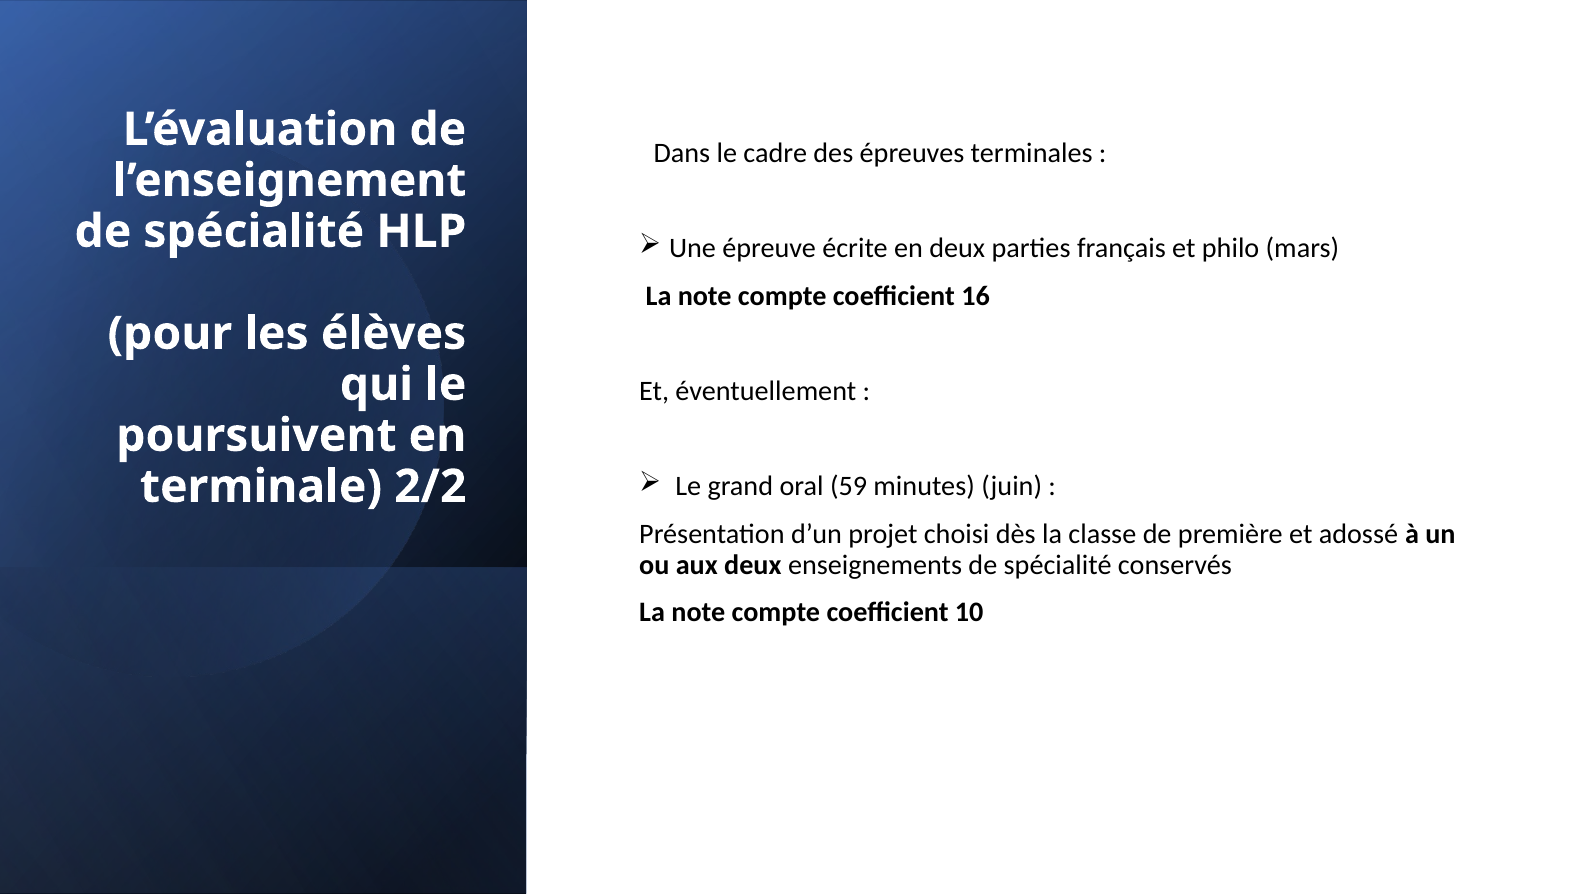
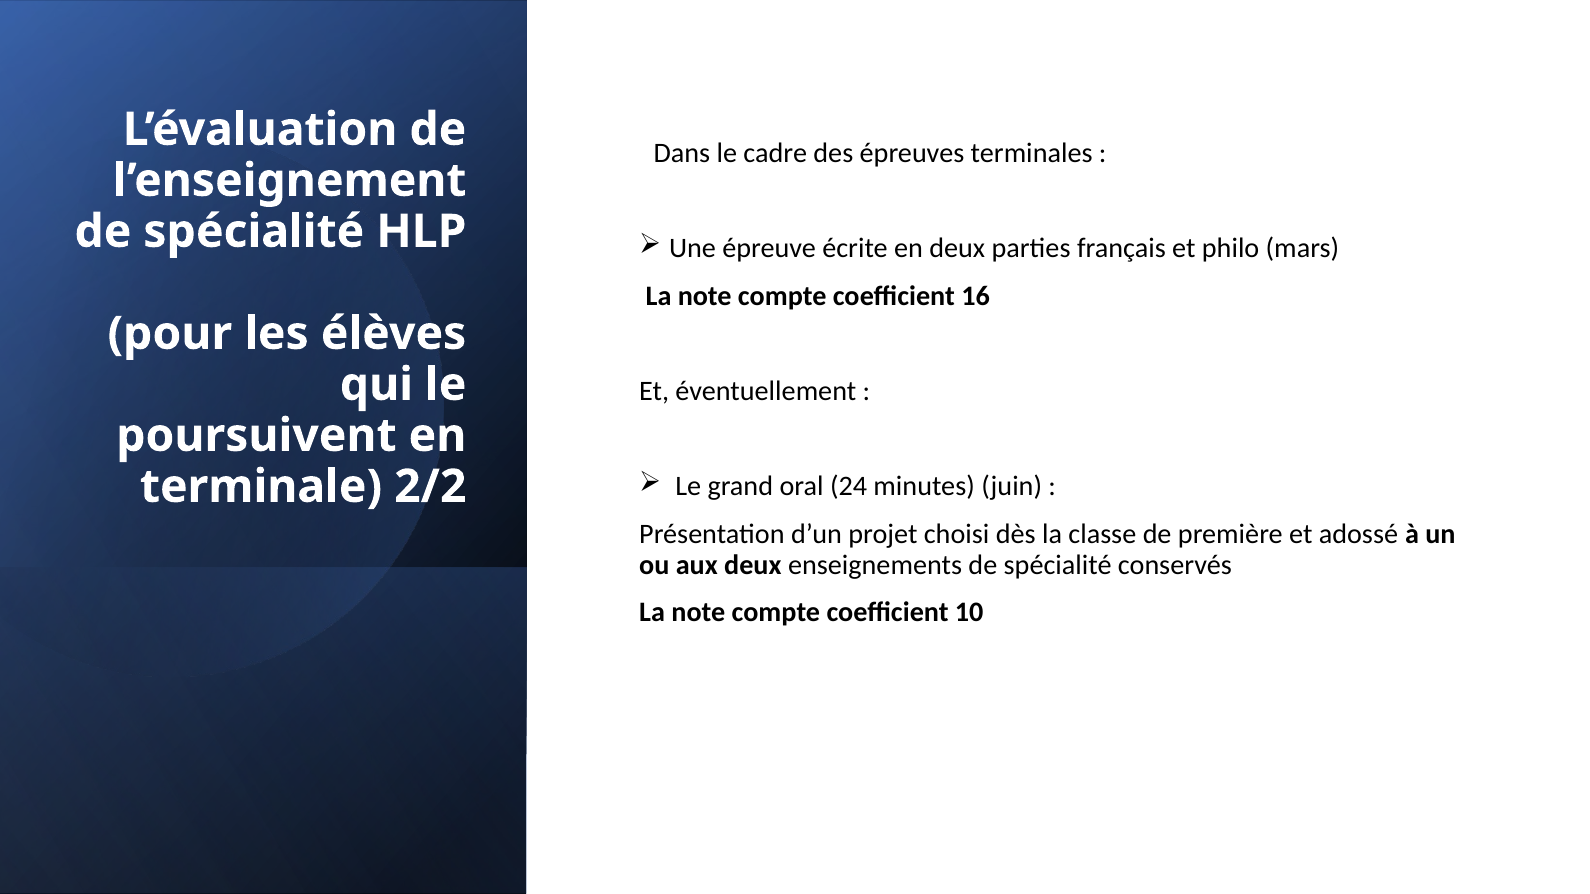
59: 59 -> 24 (849, 486)
